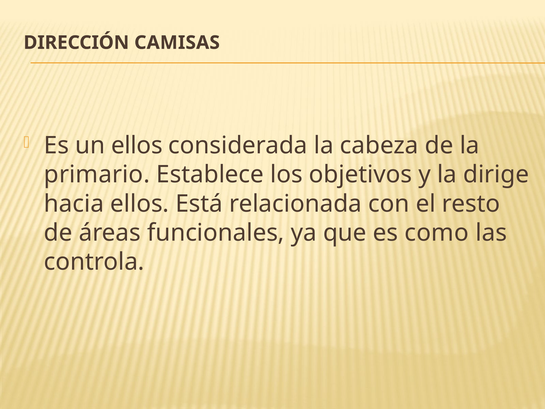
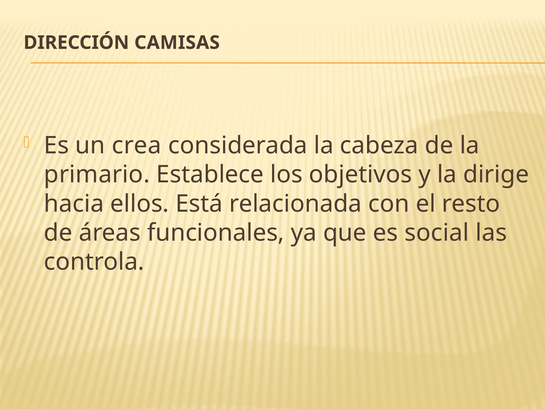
un ellos: ellos -> crea (137, 145)
como: como -> social (437, 233)
